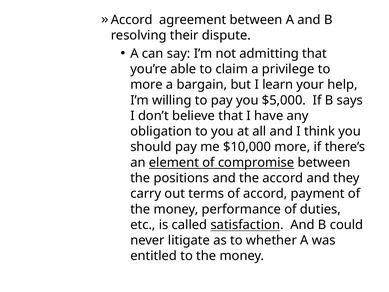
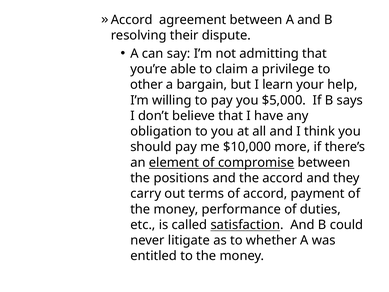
more: more -> other (147, 85)
